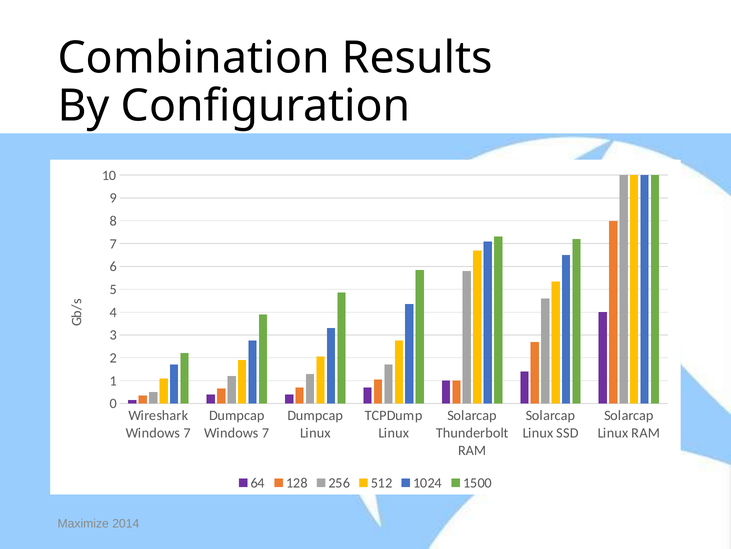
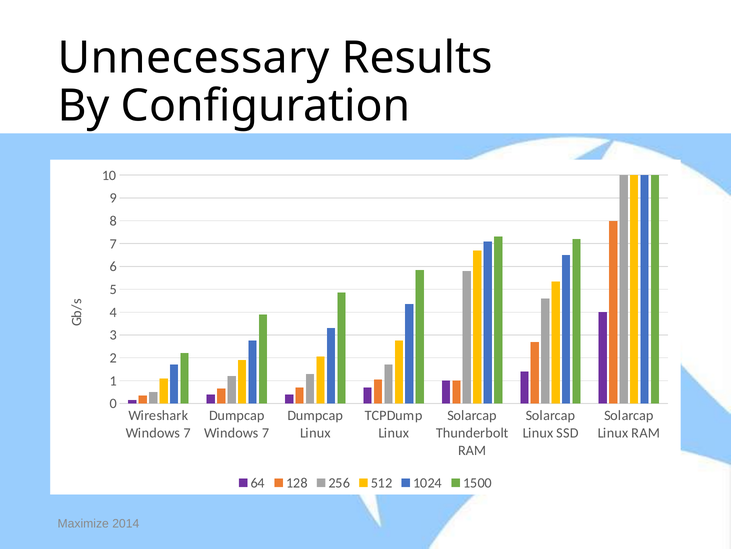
Combination: Combination -> Unnecessary (194, 58)
